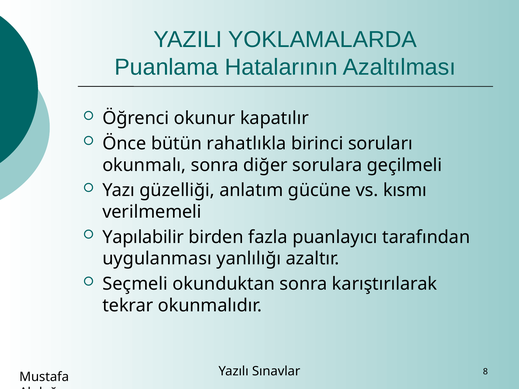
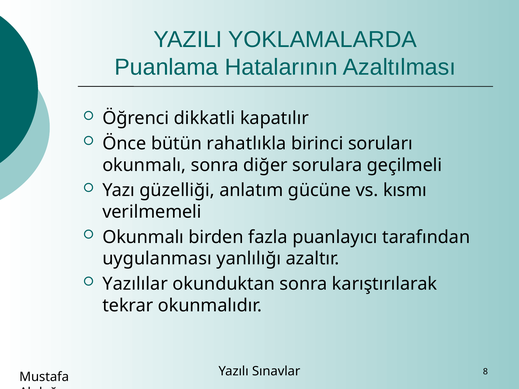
okunur: okunur -> dikkatli (205, 118)
Yapılabilir: Yapılabilir -> Okunmalı (143, 237)
Seçmeli: Seçmeli -> Yazılılar (135, 284)
